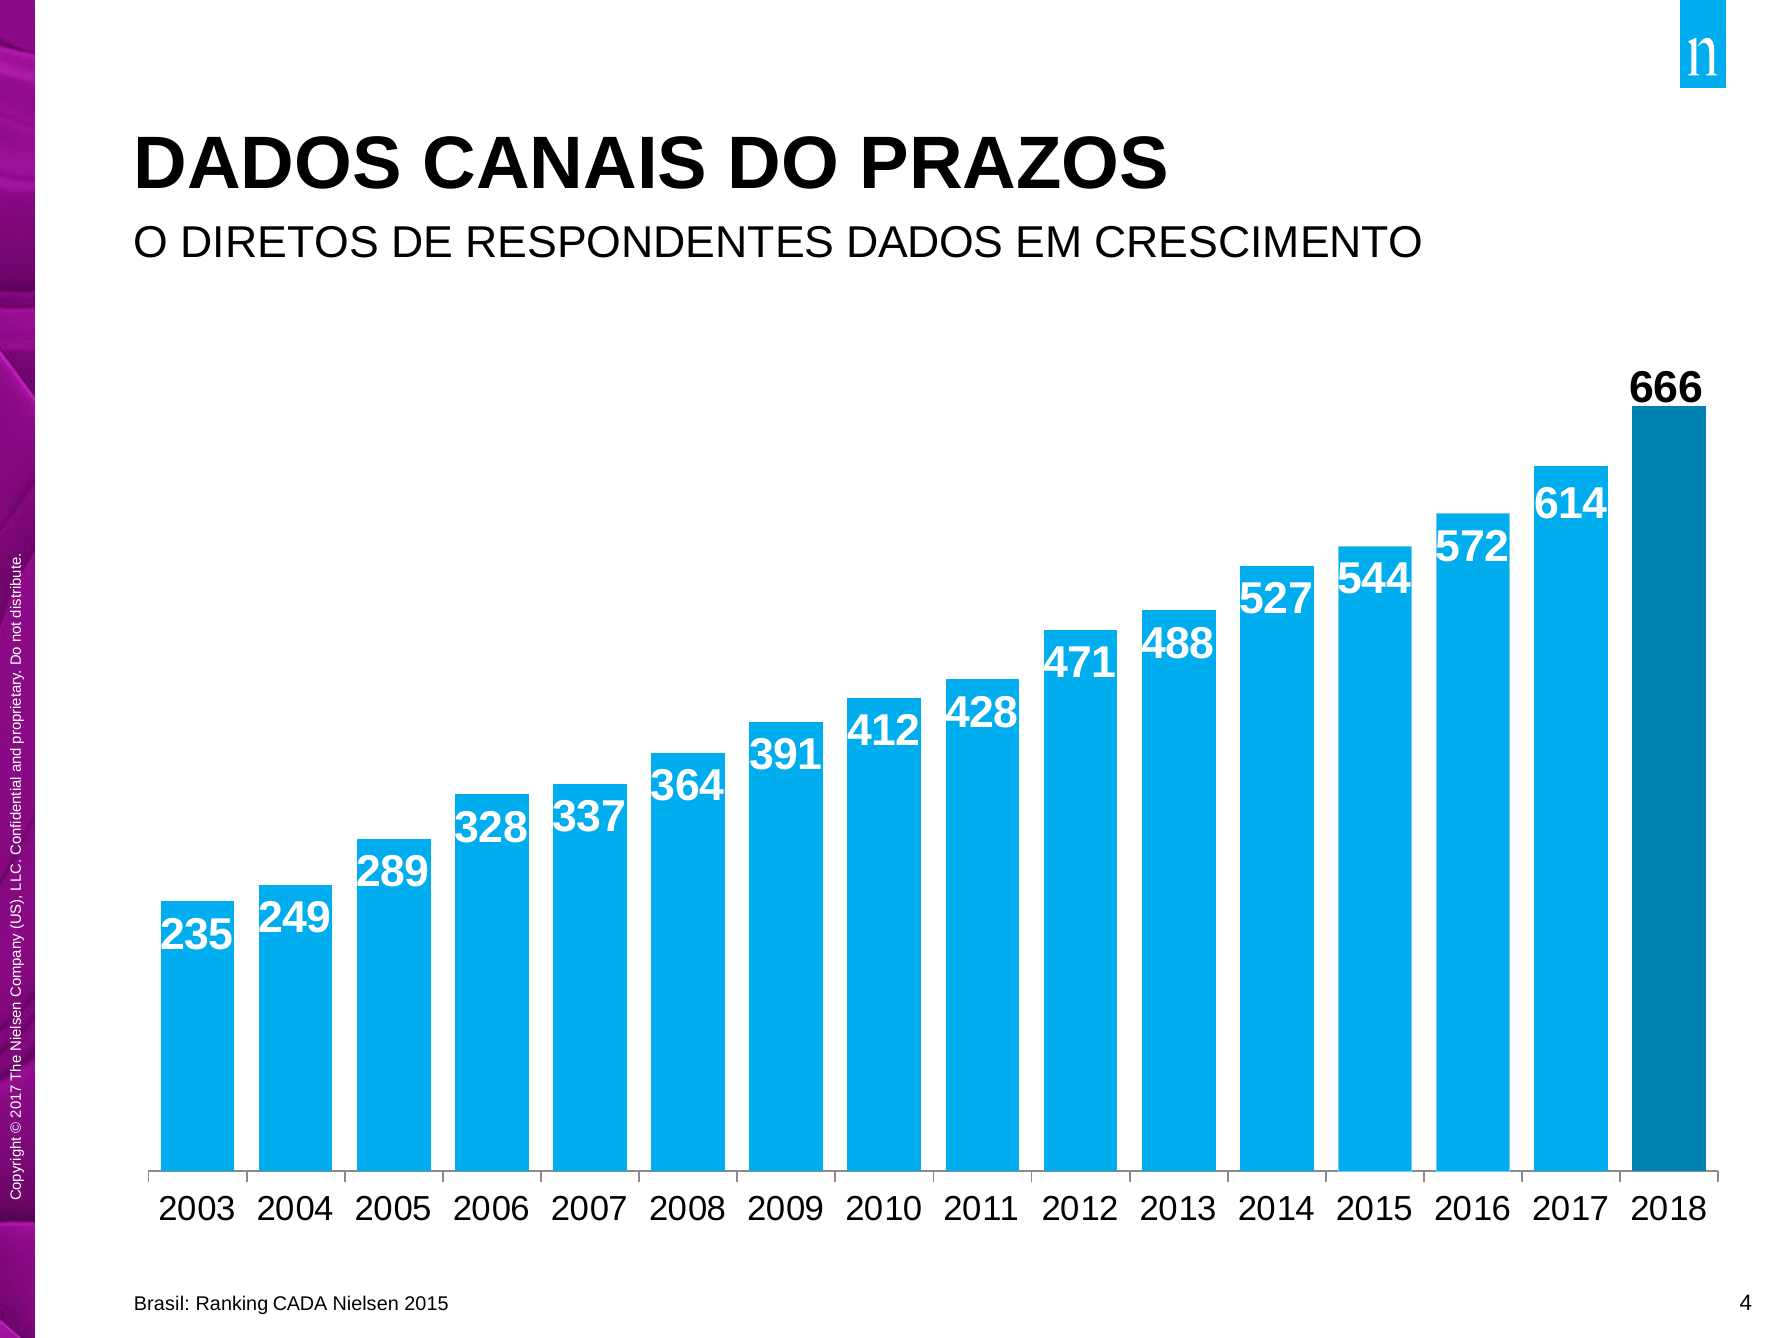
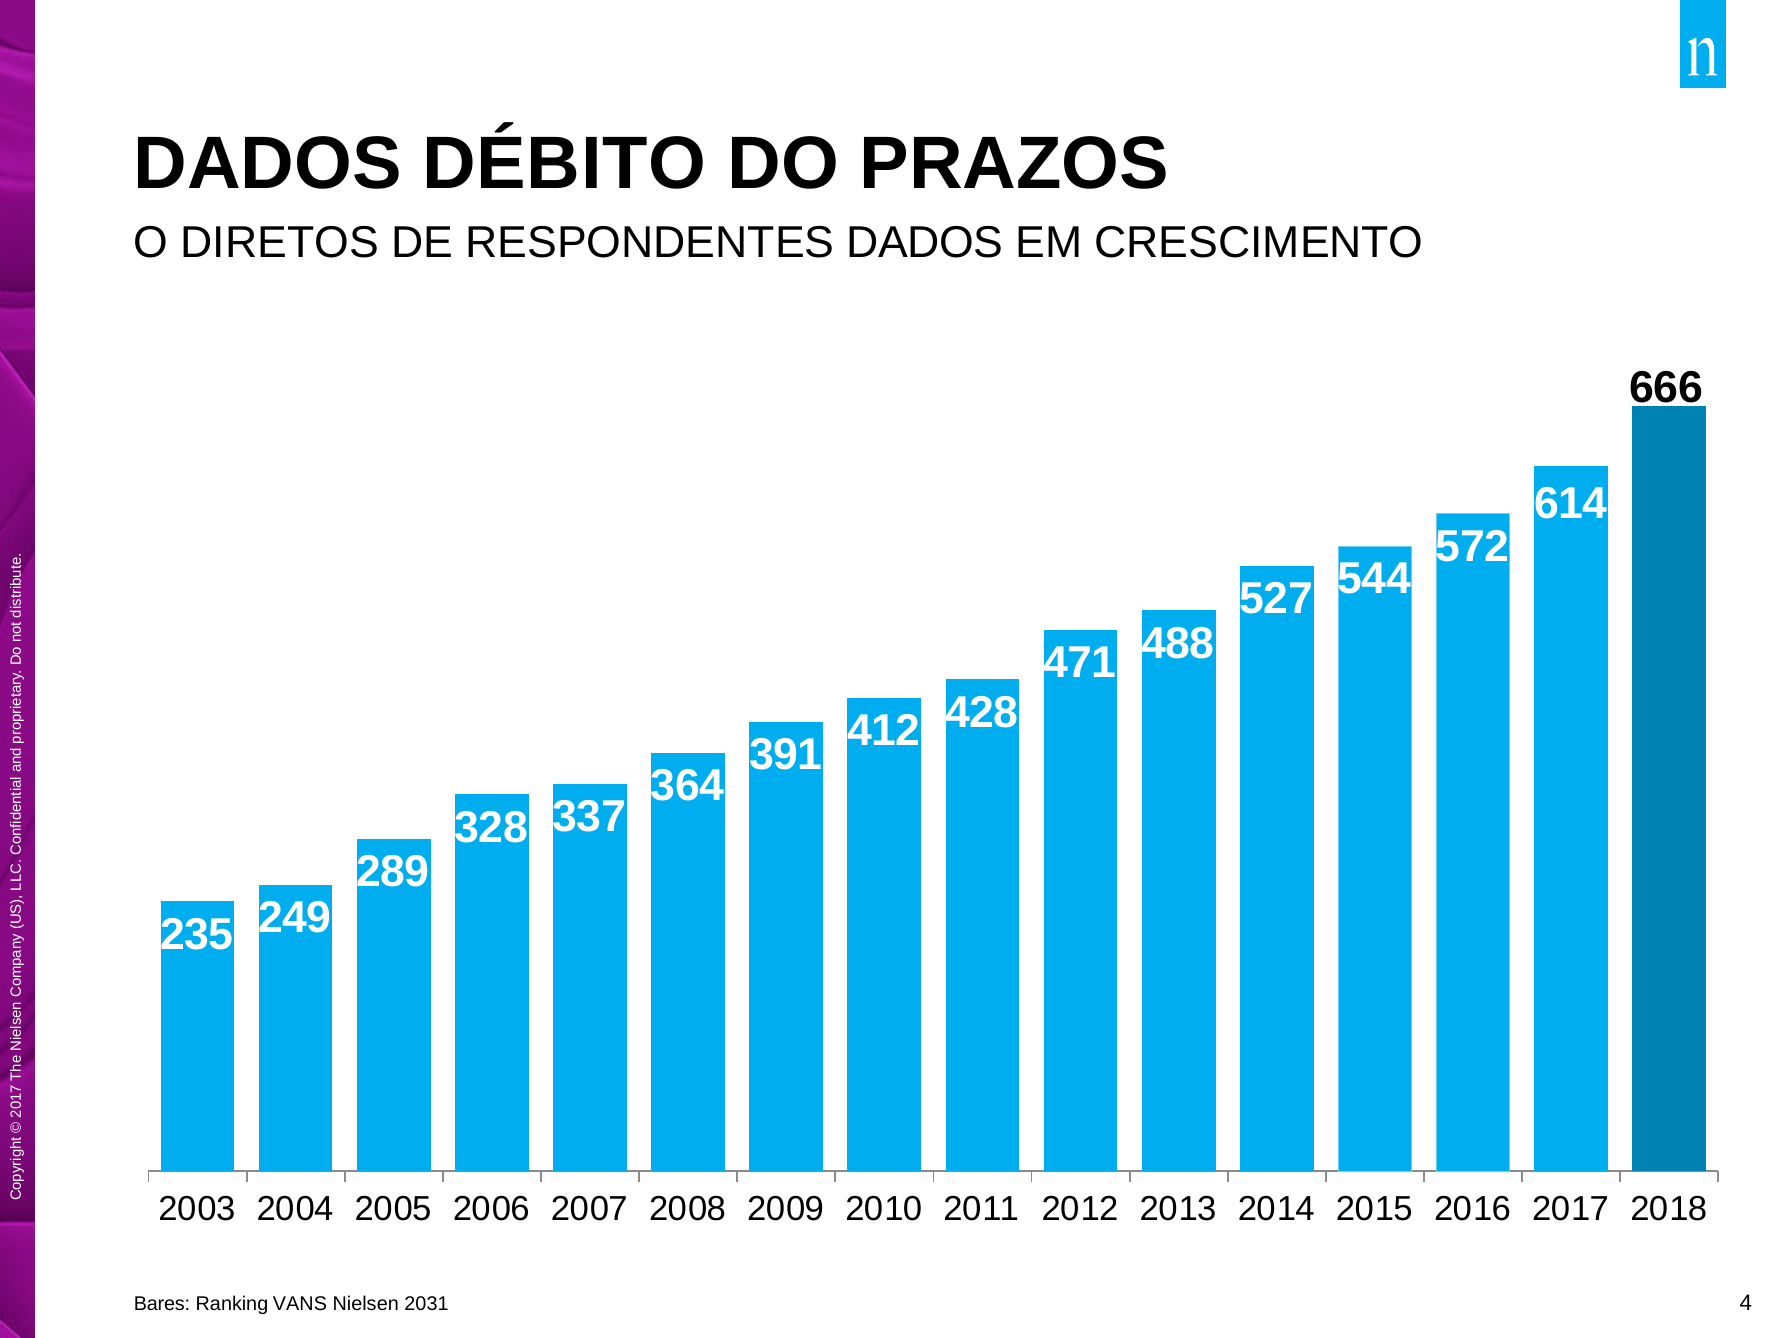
CANAIS: CANAIS -> DÉBITO (564, 164)
Brasil: Brasil -> Bares (162, 1304)
CADA: CADA -> VANS (300, 1304)
Nielsen 2015: 2015 -> 2031 (427, 1304)
